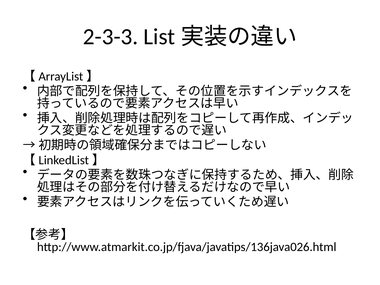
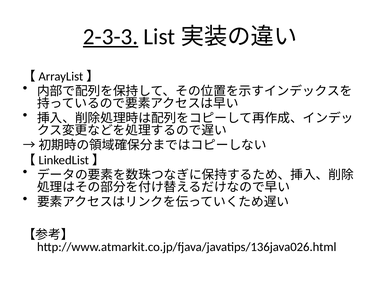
2-3-3 underline: none -> present (111, 37)
